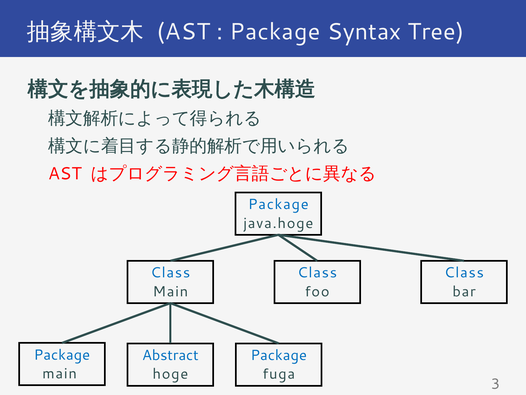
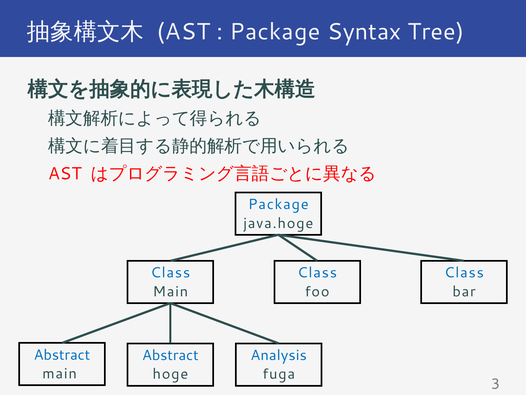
Package: Package -> Abstract (62, 354)
Package: Package -> Analysis (279, 355)
